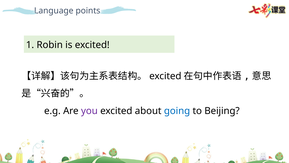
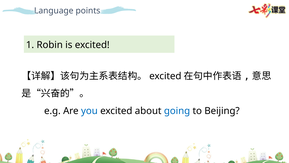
you colour: purple -> blue (89, 111)
